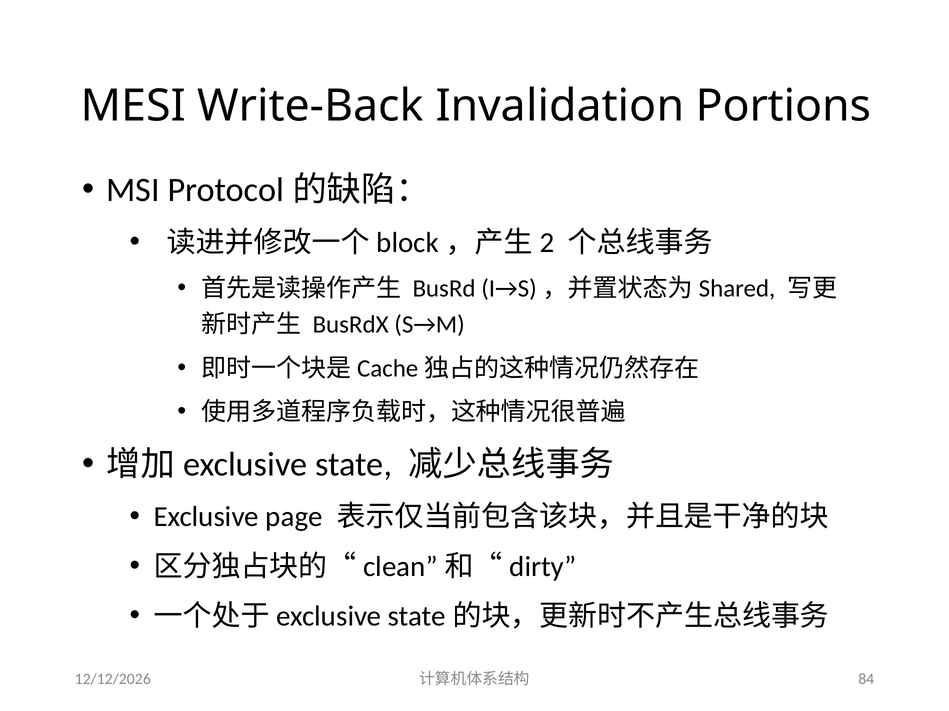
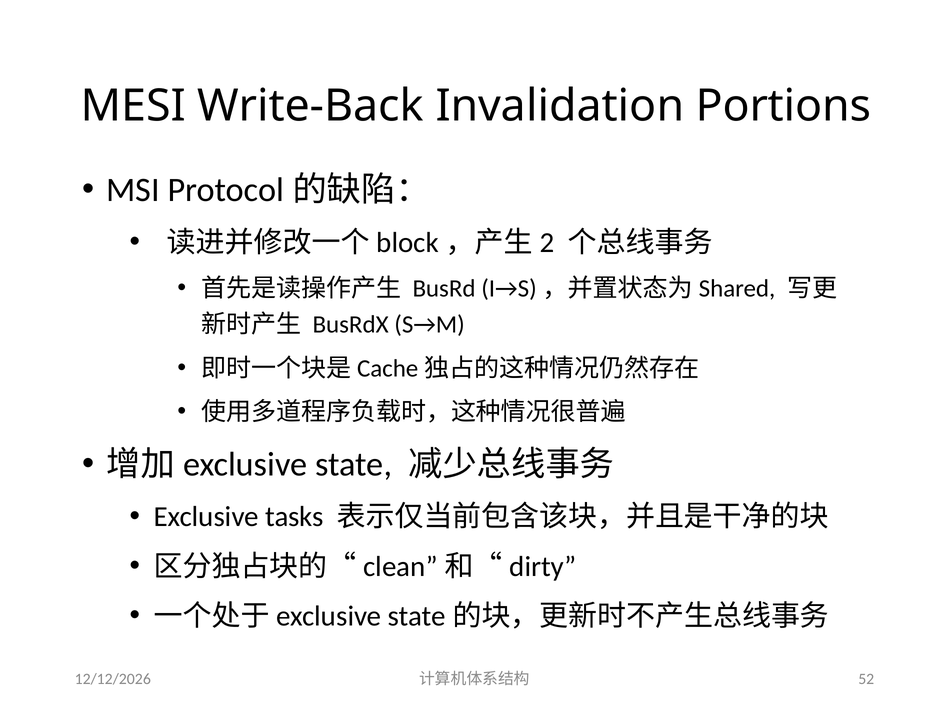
page: page -> tasks (294, 517)
84: 84 -> 52 (866, 680)
